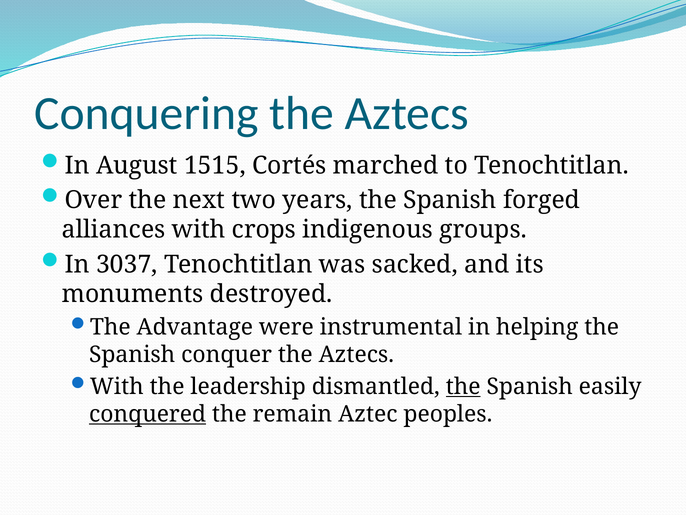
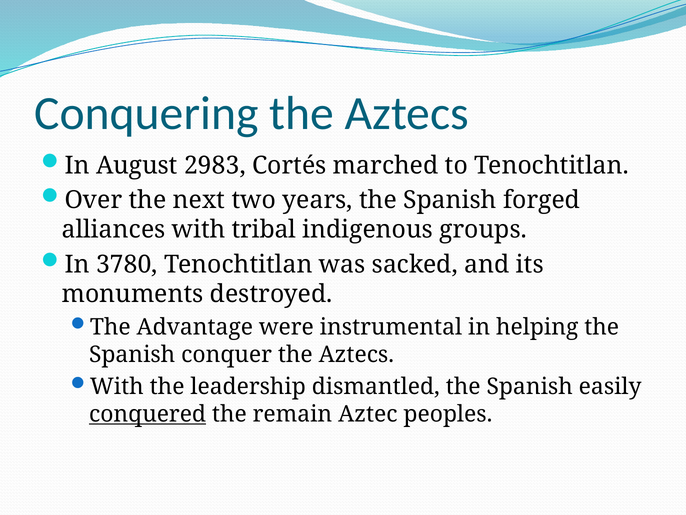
1515: 1515 -> 2983 (215, 165)
crops: crops -> tribal (264, 230)
3037: 3037 -> 3780 (127, 264)
the underline: present -> none (463, 386)
